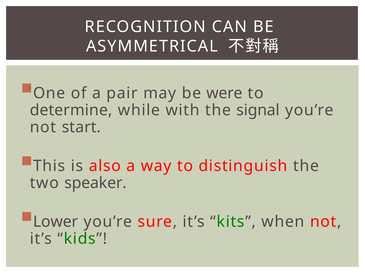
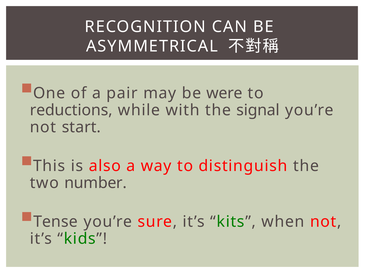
determine: determine -> reductions (71, 110)
speaker: speaker -> number (96, 183)
Lower: Lower -> Tense (55, 222)
